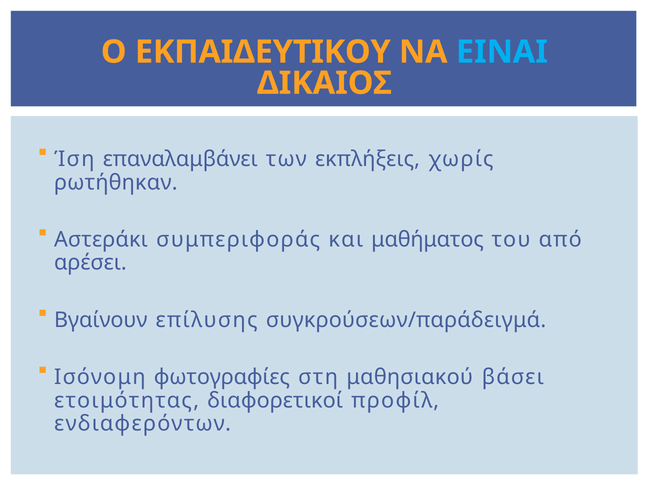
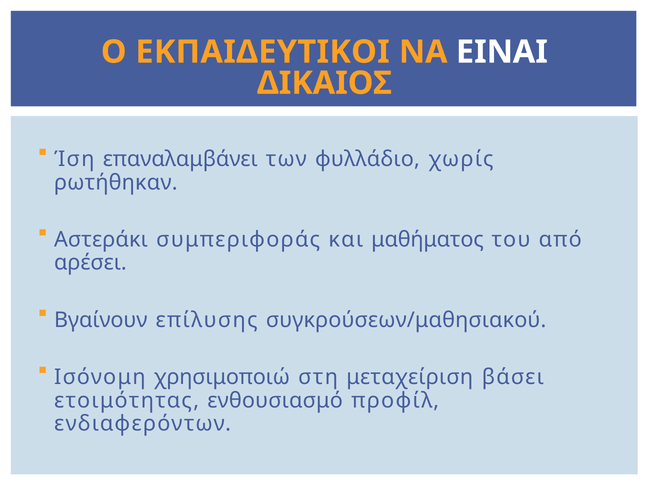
ΕΚΠΑΙΔΕΥΤΙΚΟΥ: ΕΚΠΑΙΔΕΥΤΙΚΟΥ -> ΕΚΠΑΙΔΕΥΤΙΚΟΙ (263, 52)
ΕΙΝΑΙ colour: light blue -> white (502, 52)
εκπλήξεις: εκπλήξεις -> φυλλάδιο (367, 159)
συγκρούσεων/παράδειγμά: συγκρούσεων/παράδειγμά -> συγκρούσεων/μαθησιακού (406, 320)
φωτογραφίες: φωτογραφίες -> χρησιμοποιώ (222, 377)
μαθησιακού: μαθησιακού -> μεταχείριση (410, 377)
διαφορετικοί: διαφορετικοί -> ενθουσιασμό (275, 400)
